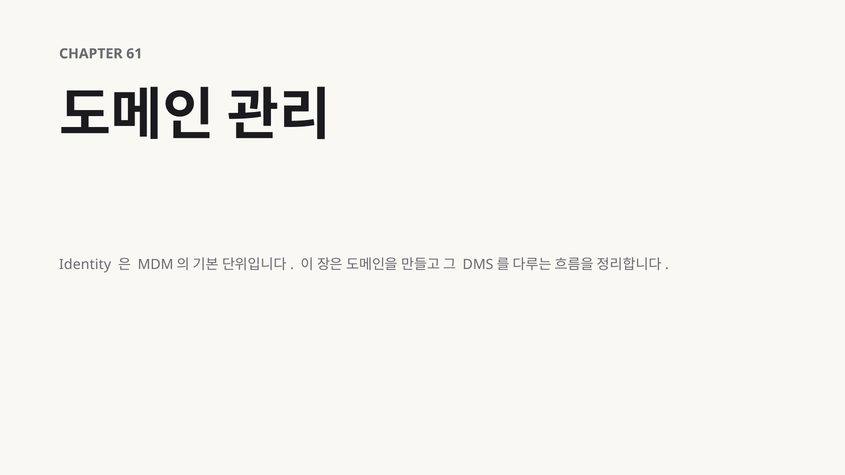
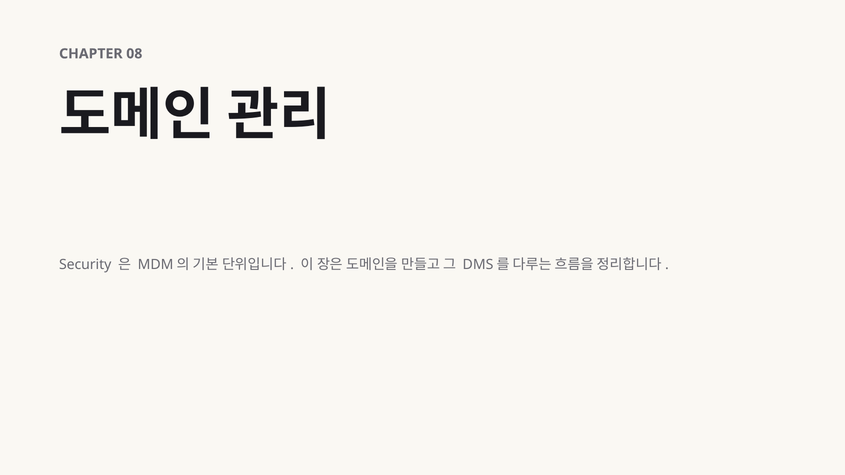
61: 61 -> 08 (134, 54)
Identity: Identity -> Security (85, 265)
